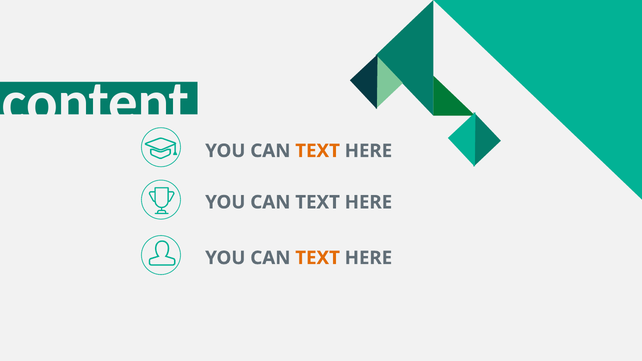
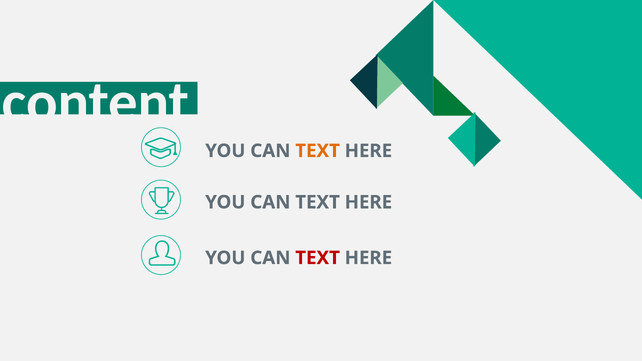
TEXT colour: orange -> red (318, 258)
